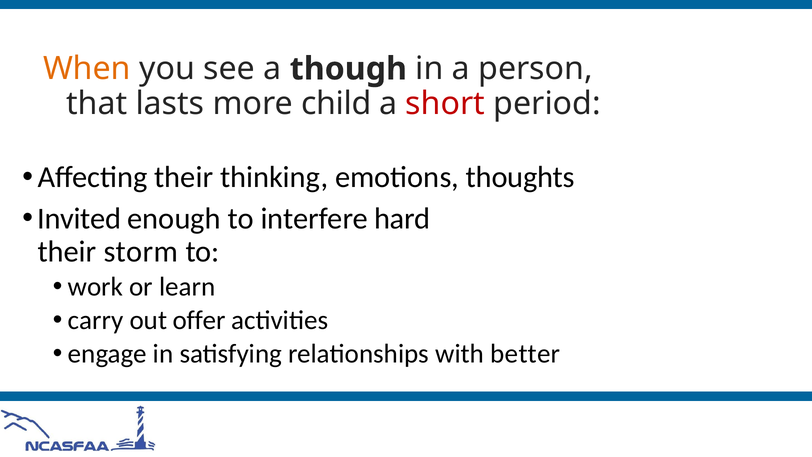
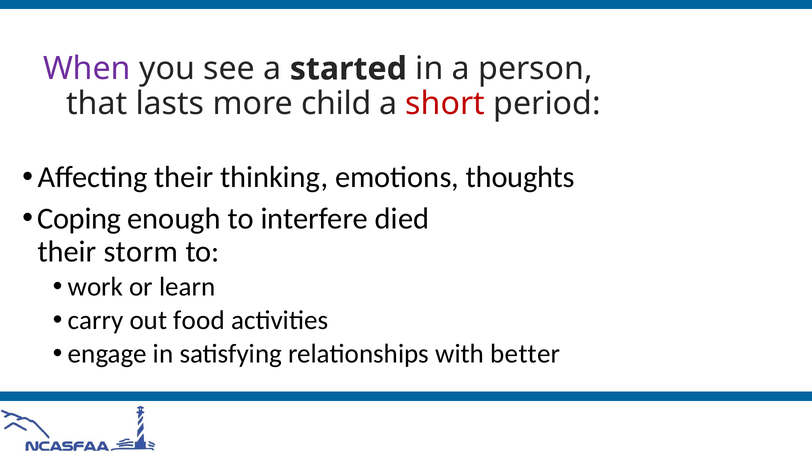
When colour: orange -> purple (87, 69)
though: though -> started (348, 69)
Invited: Invited -> Coping (79, 218)
hard: hard -> died (402, 218)
offer: offer -> food (199, 320)
